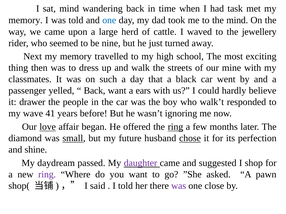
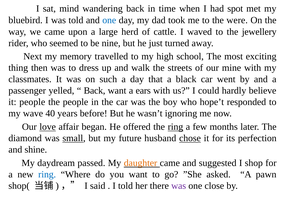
task: task -> spot (235, 9)
memory: memory -> bluebird (26, 20)
the mind: mind -> were (237, 20)
it drawer: drawer -> people (32, 102)
walk’t: walk’t -> hope’t (212, 102)
41: 41 -> 40 (50, 114)
daughter colour: purple -> orange (141, 163)
ring colour: purple -> blue (47, 175)
